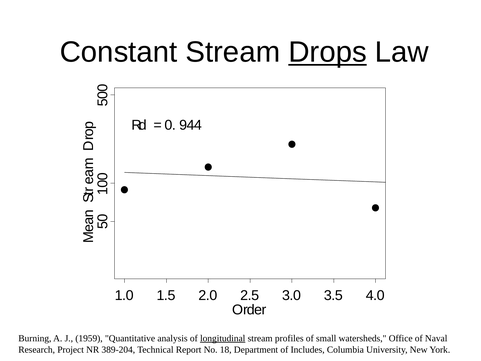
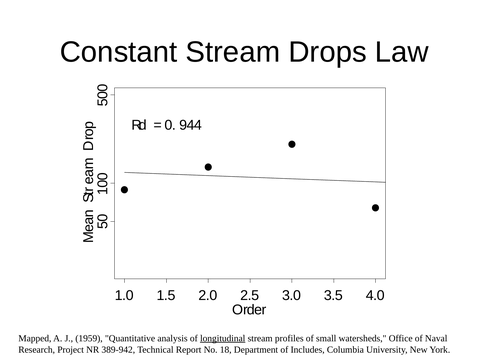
Drops underline: present -> none (328, 52)
Burning: Burning -> Mapped (35, 338)
389-204: 389-204 -> 389-942 (118, 349)
